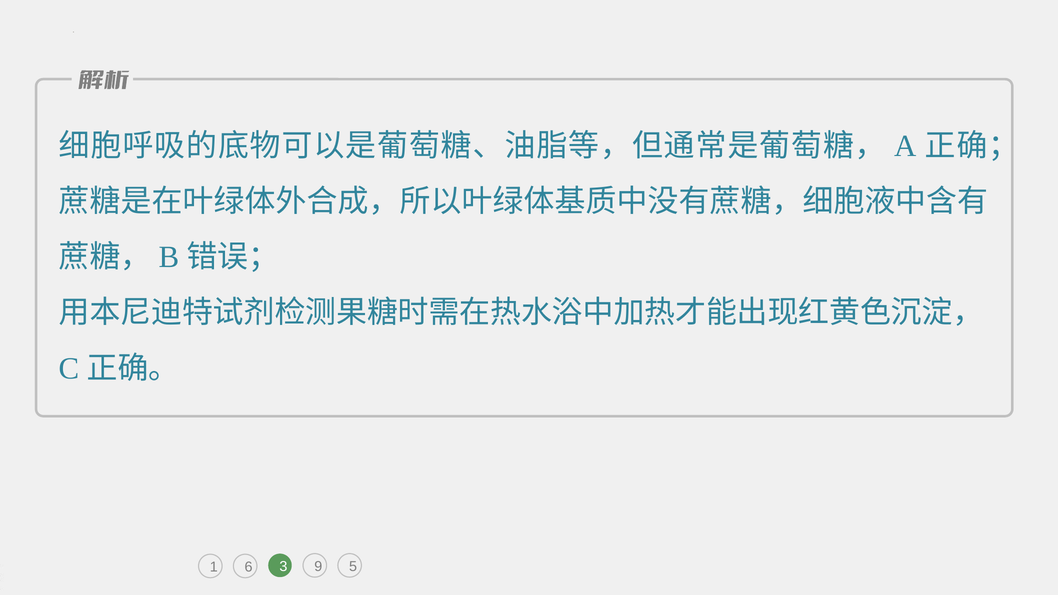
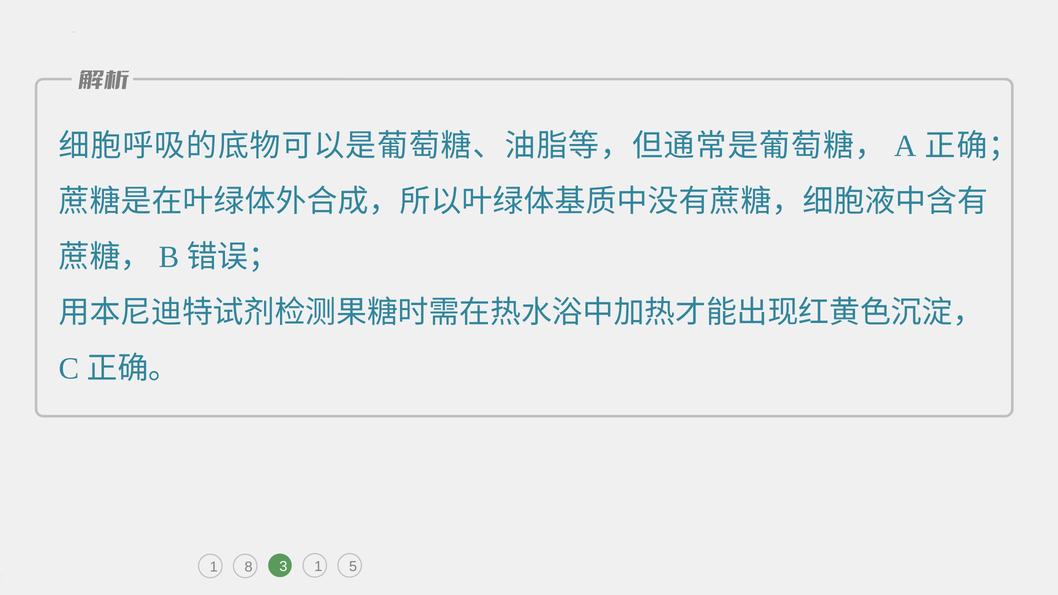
6: 6 -> 8 (249, 567)
3 9: 9 -> 1 (318, 567)
